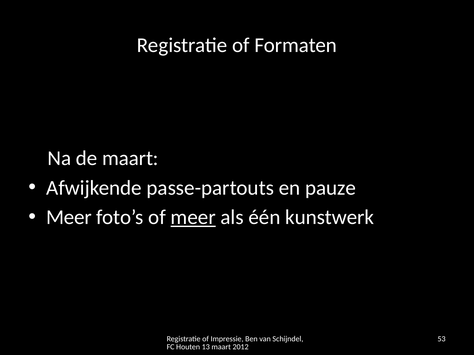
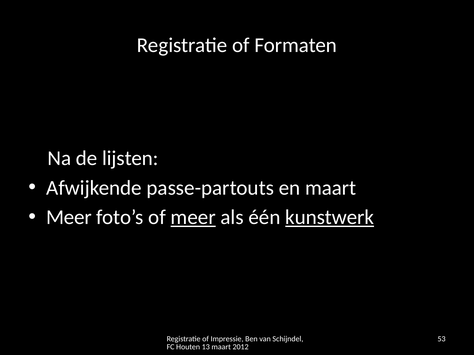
de maart: maart -> lijsten (130, 158)
en pauze: pauze -> maart (331, 188)
kunstwerk underline: none -> present (330, 218)
